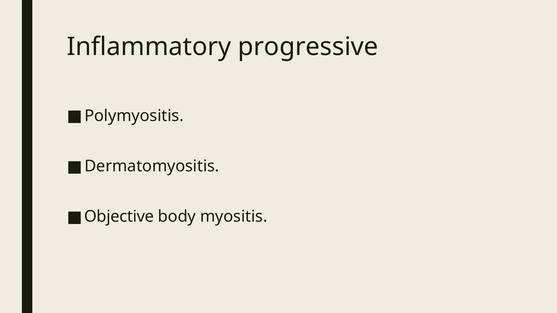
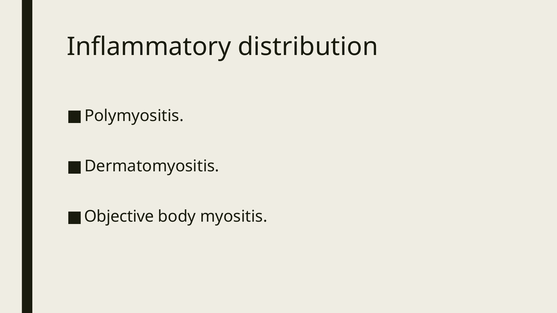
progressive: progressive -> distribution (308, 47)
